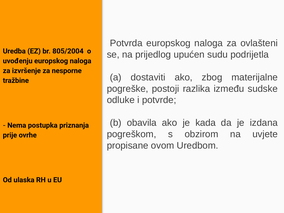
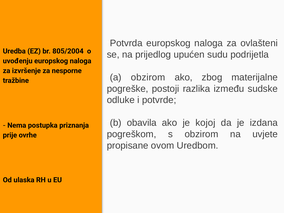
dostaviti: dostaviti -> obzirom (148, 77)
kada: kada -> kojoj (205, 123)
